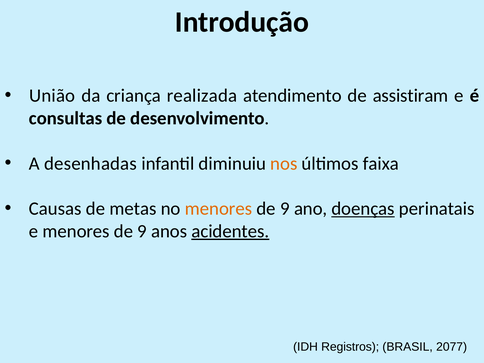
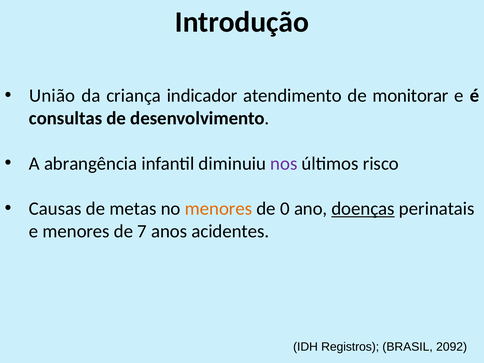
realizada: realizada -> indicador (202, 96)
assistiram: assistiram -> monitorar (411, 96)
desenhadas: desenhadas -> abrangência (91, 163)
nos colour: orange -> purple (284, 163)
faixa: faixa -> risco (381, 163)
9: 9 -> 0 (285, 209)
e menores de 9: 9 -> 7 (142, 231)
acidentes underline: present -> none (230, 231)
2077: 2077 -> 2092 (452, 347)
